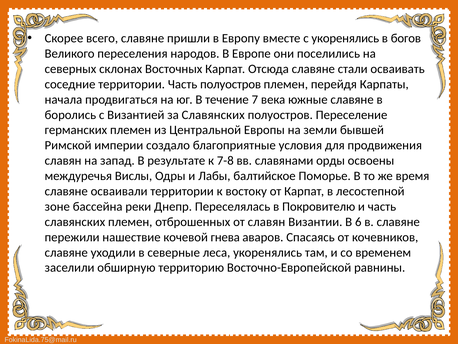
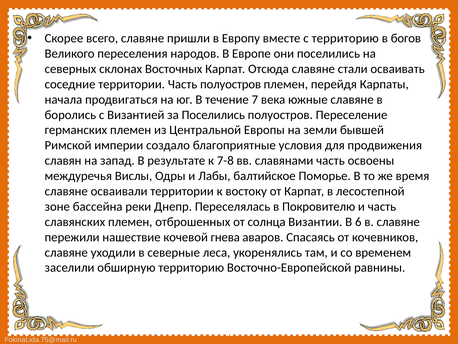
с укоренялись: укоренялись -> территорию (345, 38)
за Славянских: Славянских -> Поселились (213, 115)
славянами орды: орды -> часть (330, 160)
от славян: славян -> солнца (267, 222)
